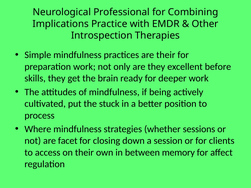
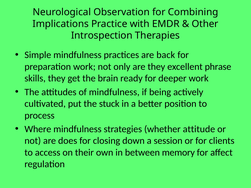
Professional: Professional -> Observation (122, 12)
are their: their -> back (166, 55)
before: before -> phrase (218, 67)
sessions: sessions -> attitude (199, 129)
facet: facet -> does (68, 141)
